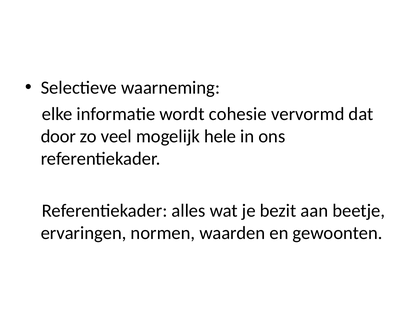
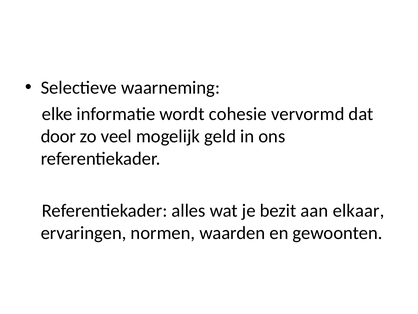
hele: hele -> geld (220, 136)
beetje: beetje -> elkaar (359, 210)
